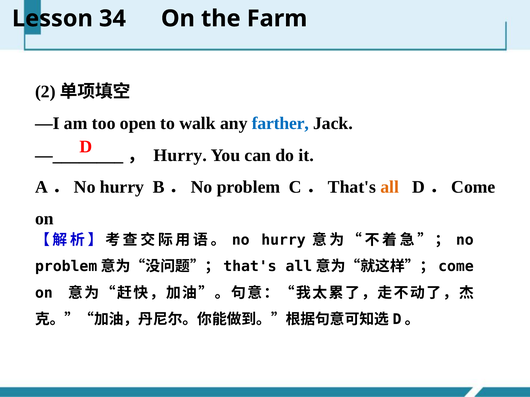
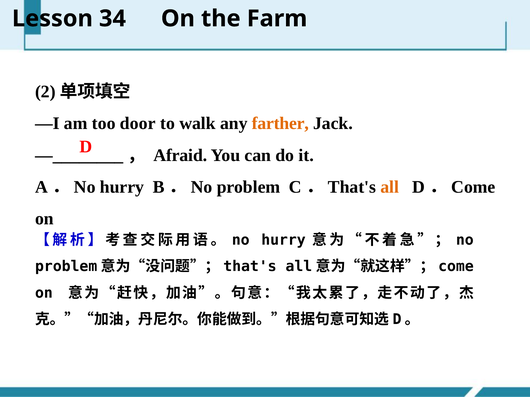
open: open -> door (138, 124)
farther colour: blue -> orange (280, 124)
Hurry: Hurry -> Afraid (180, 155)
